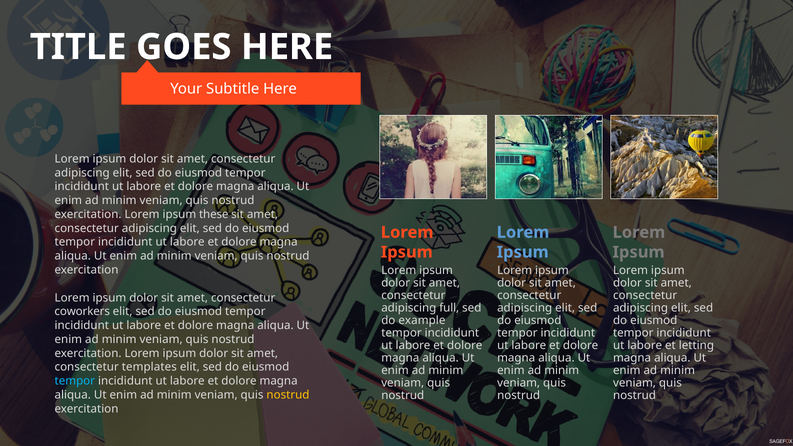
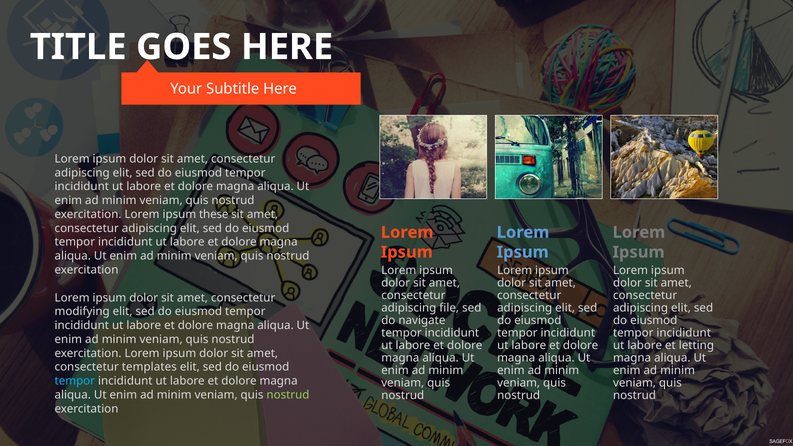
full: full -> file (449, 308)
coworkers: coworkers -> modifying (82, 312)
example: example -> navigate (422, 321)
nostrud colour: yellow -> light green (288, 395)
